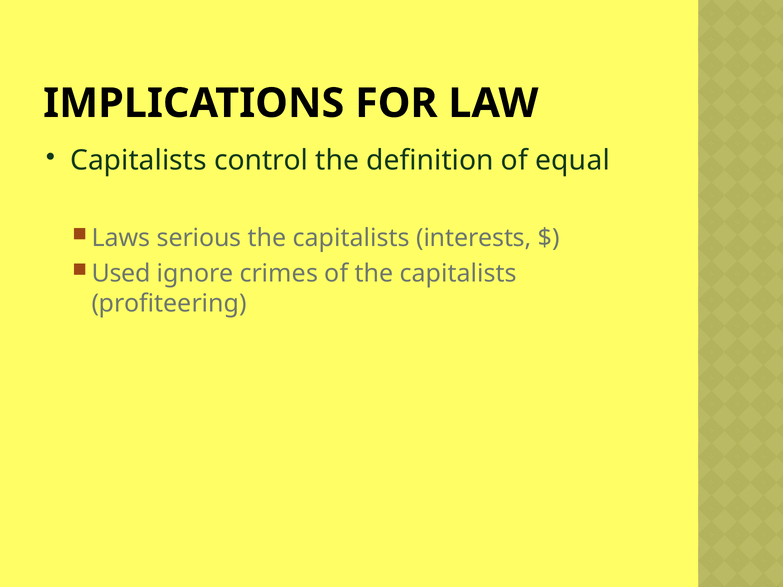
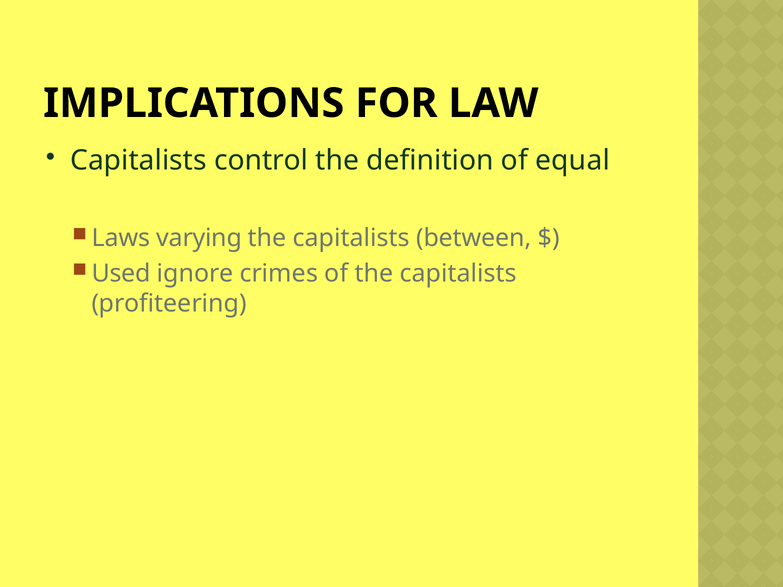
serious: serious -> varying (199, 238)
interests: interests -> between (474, 238)
